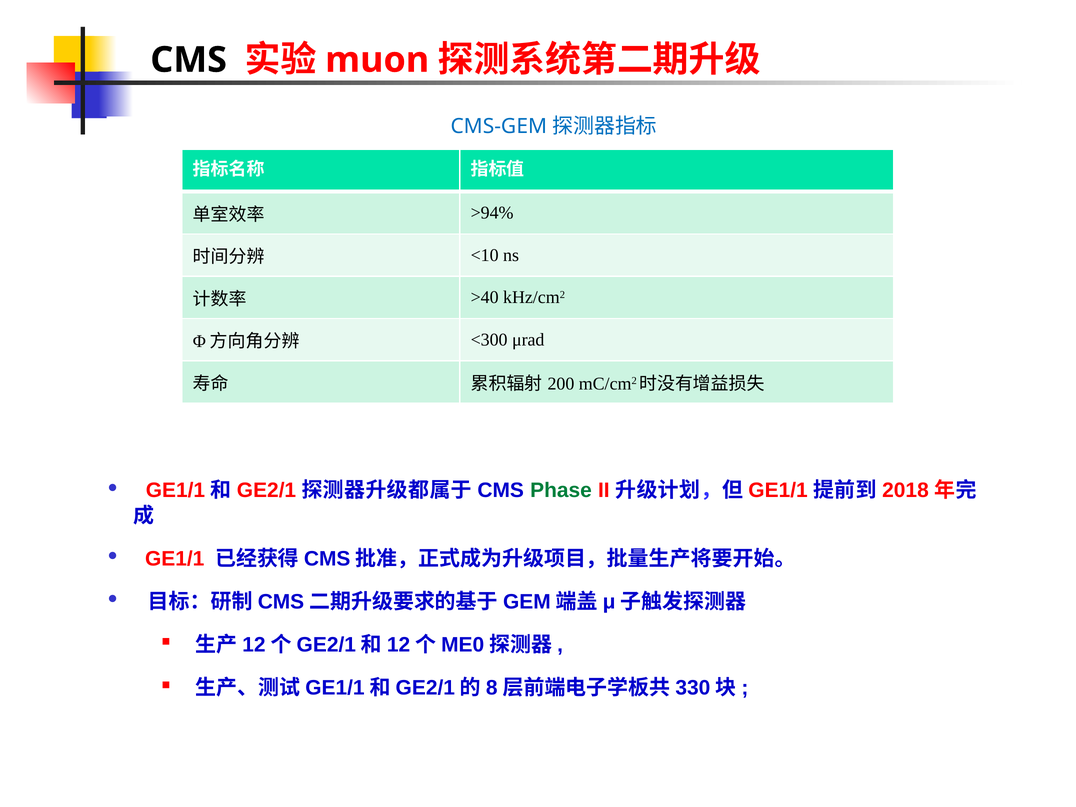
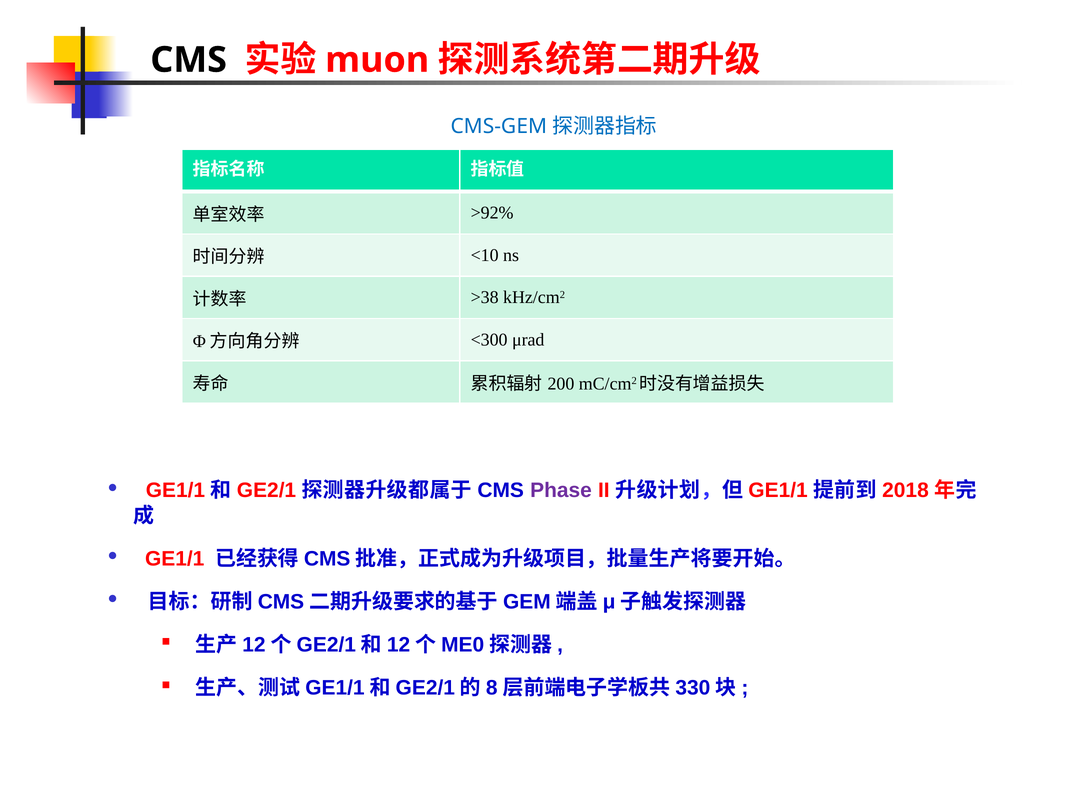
>94%: >94% -> >92% (492, 213)
>40: >40 -> >38 (485, 297)
Phase colour: green -> purple (561, 491)
